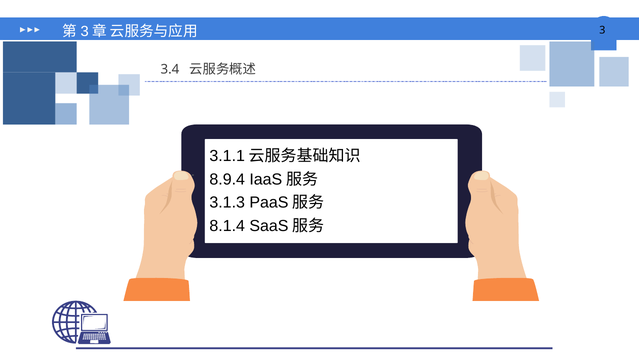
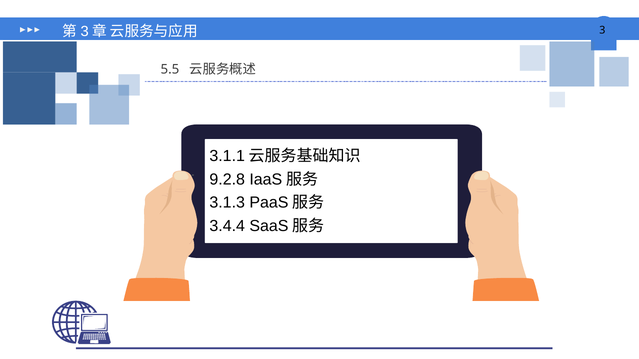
3.4: 3.4 -> 5.5 (170, 70)
8.9.4: 8.9.4 -> 9.2.8 (227, 180)
8.1.4: 8.1.4 -> 3.4.4 (227, 226)
